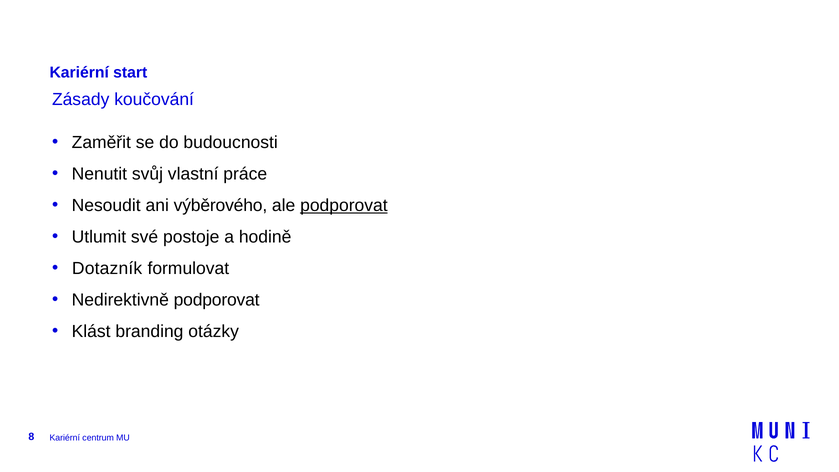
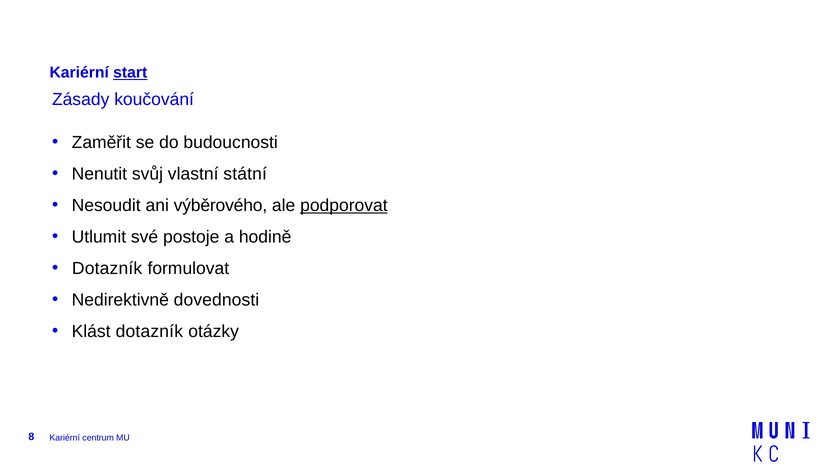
start underline: none -> present (130, 73)
práce: práce -> státní (245, 174)
Nedirektivně podporovat: podporovat -> dovednosti (216, 300)
Klást branding: branding -> dotazník (149, 331)
